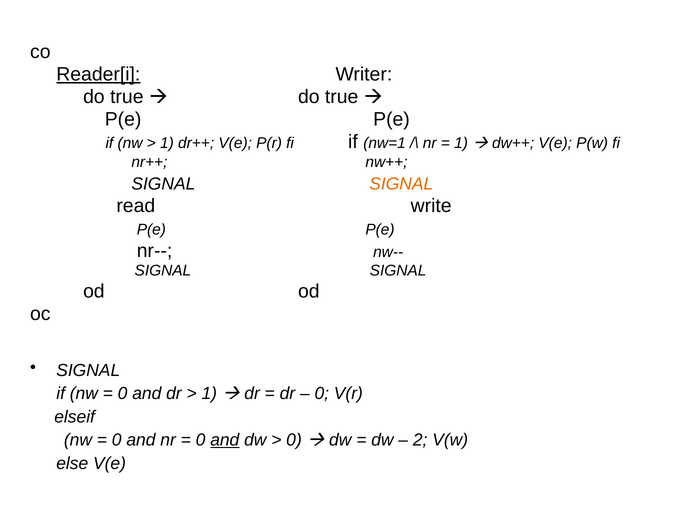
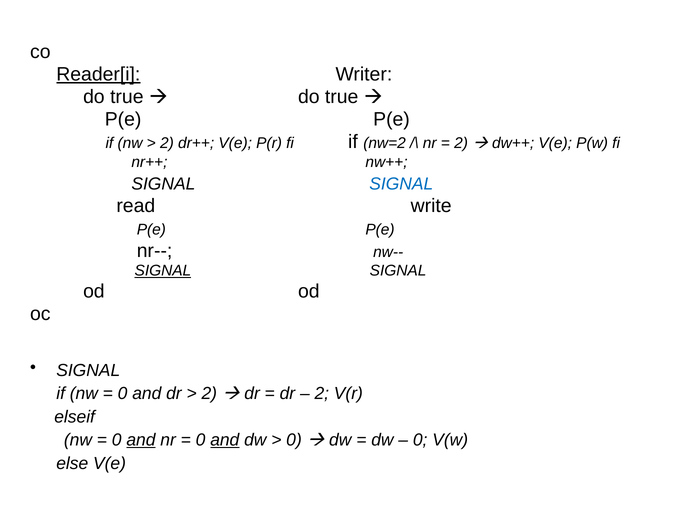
1: 1 -> 2 (167, 143)
nw=1: nw=1 -> nw=2 (385, 143)
1: 1 -> 2 (461, 143)
SIGNAL colour: orange -> blue (401, 184)
SIGNAL underline: none -> present (163, 271)
1: 1 -> 2 (209, 393)
0: 0 -> 2 (322, 393)
and underline: none -> present (141, 440)
2: 2 -> 0 (420, 440)
